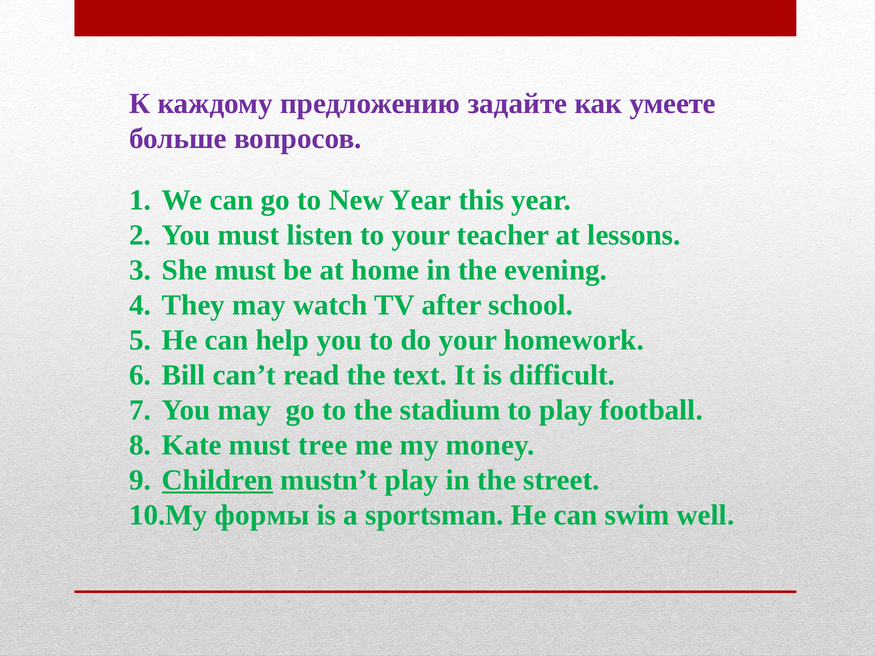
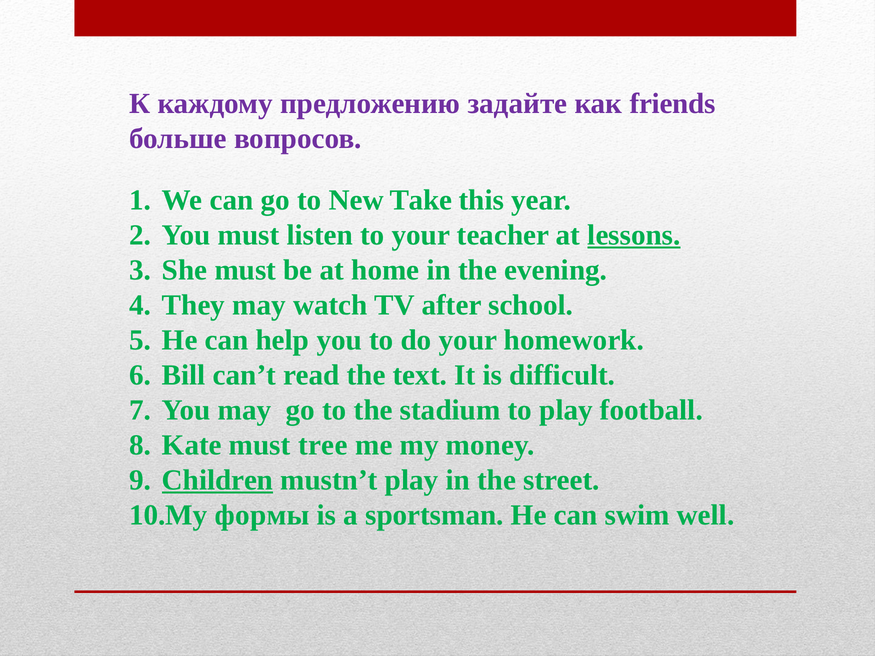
умеете: умеете -> friends (673, 104)
New Year: Year -> Take (421, 200)
lessons underline: none -> present (634, 235)
